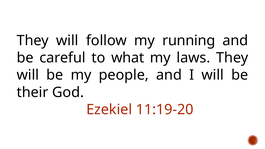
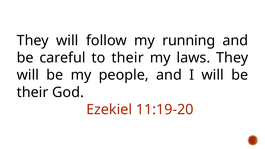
to what: what -> their (128, 58)
